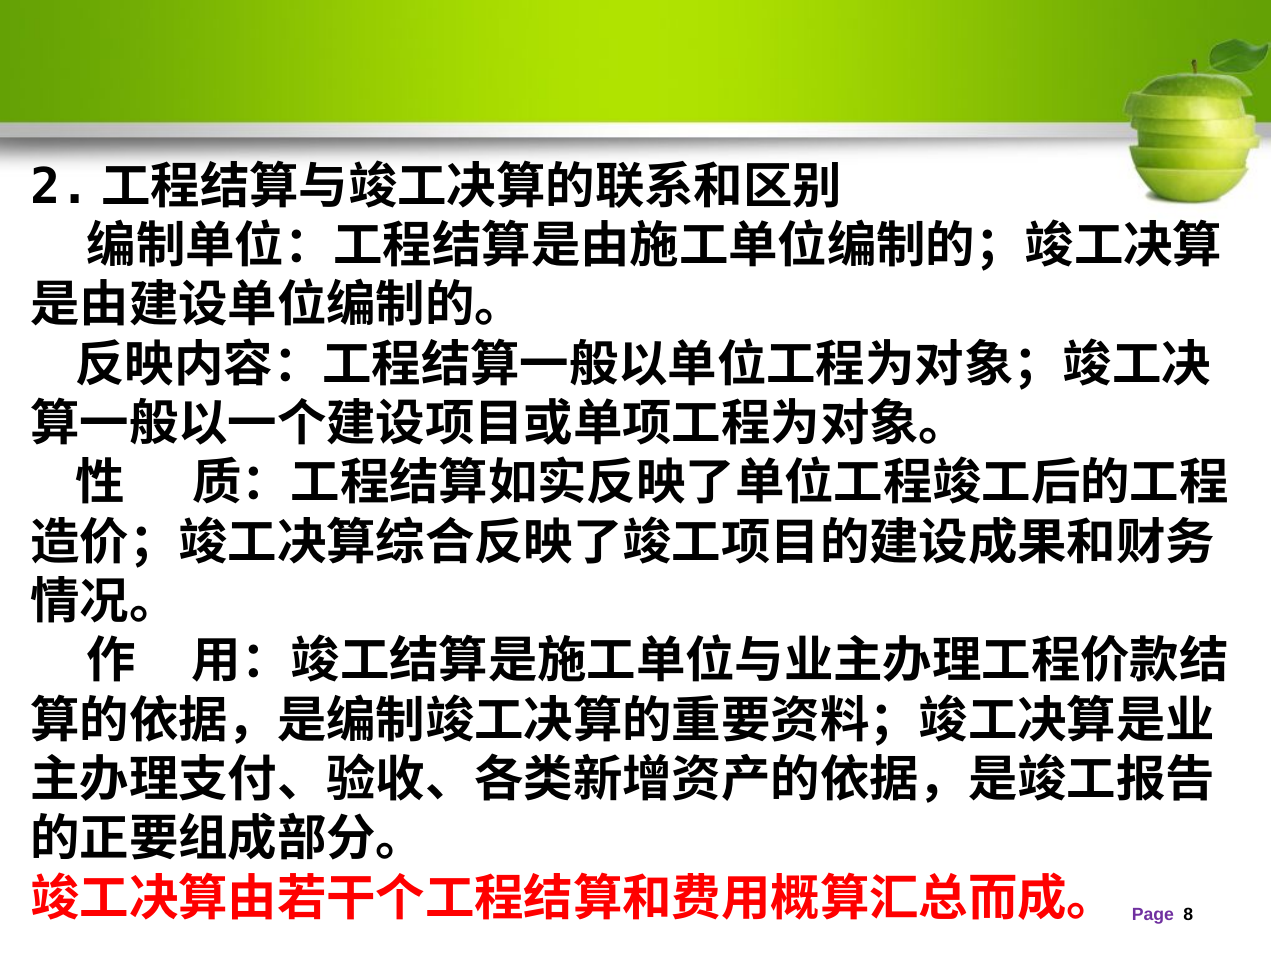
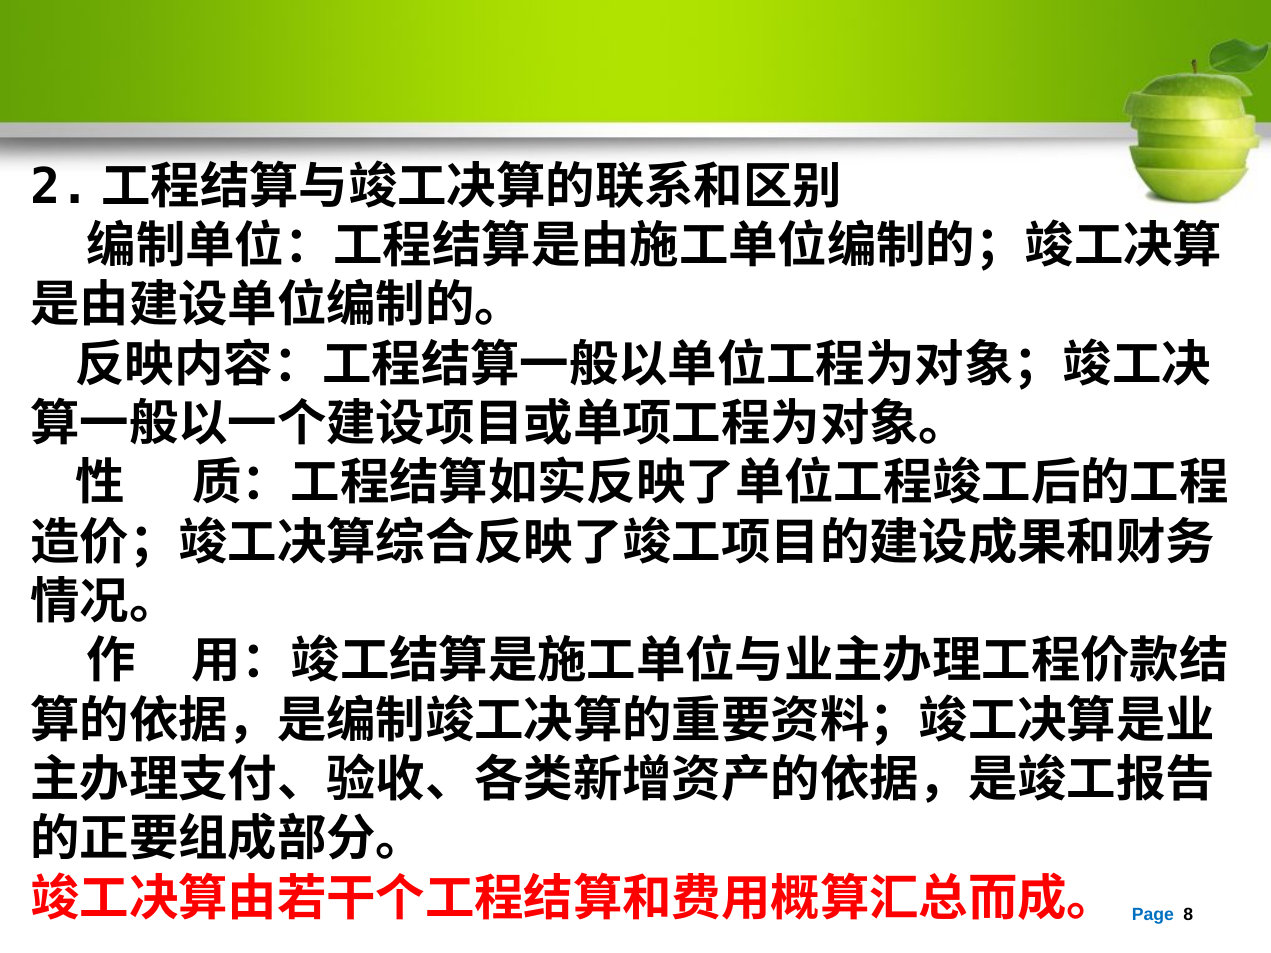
Page colour: purple -> blue (1153, 915)
